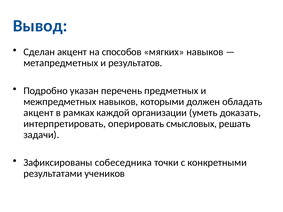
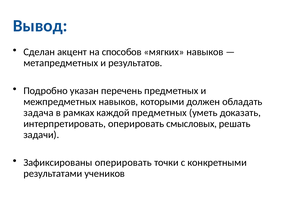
акцент: акцент -> задача (39, 113)
каждой организации: организации -> предметных (159, 113)
Зафиксированы собеседника: собеседника -> оперировать (123, 163)
